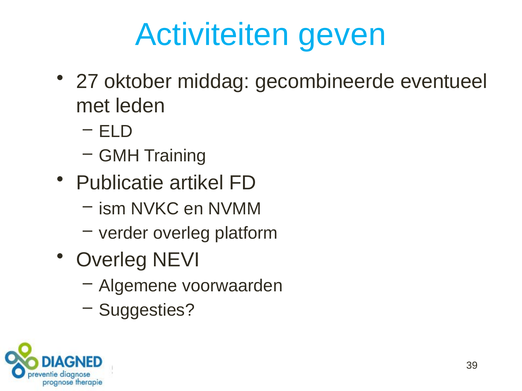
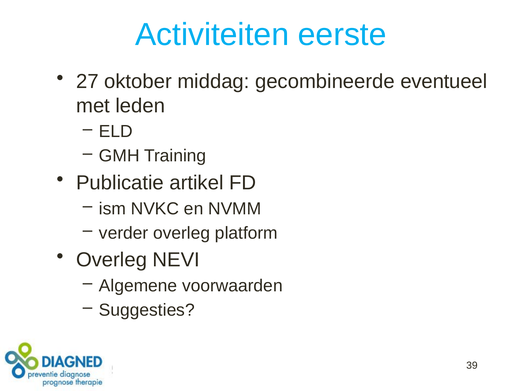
geven: geven -> eerste (342, 35)
